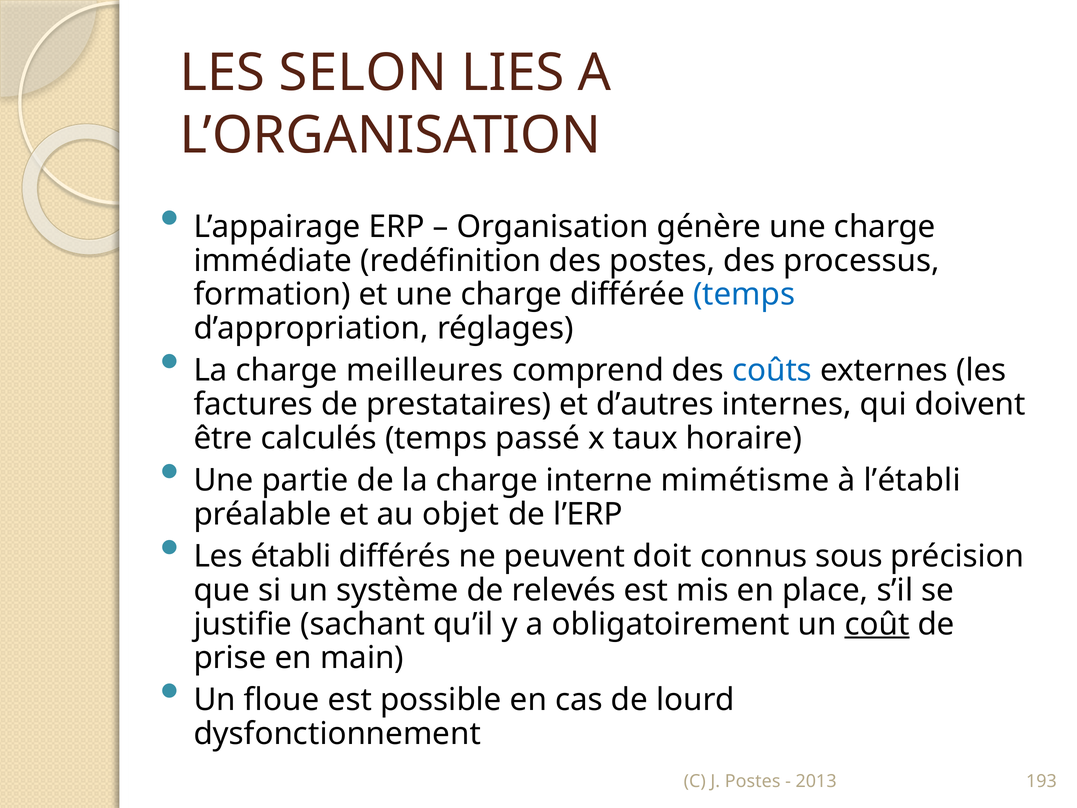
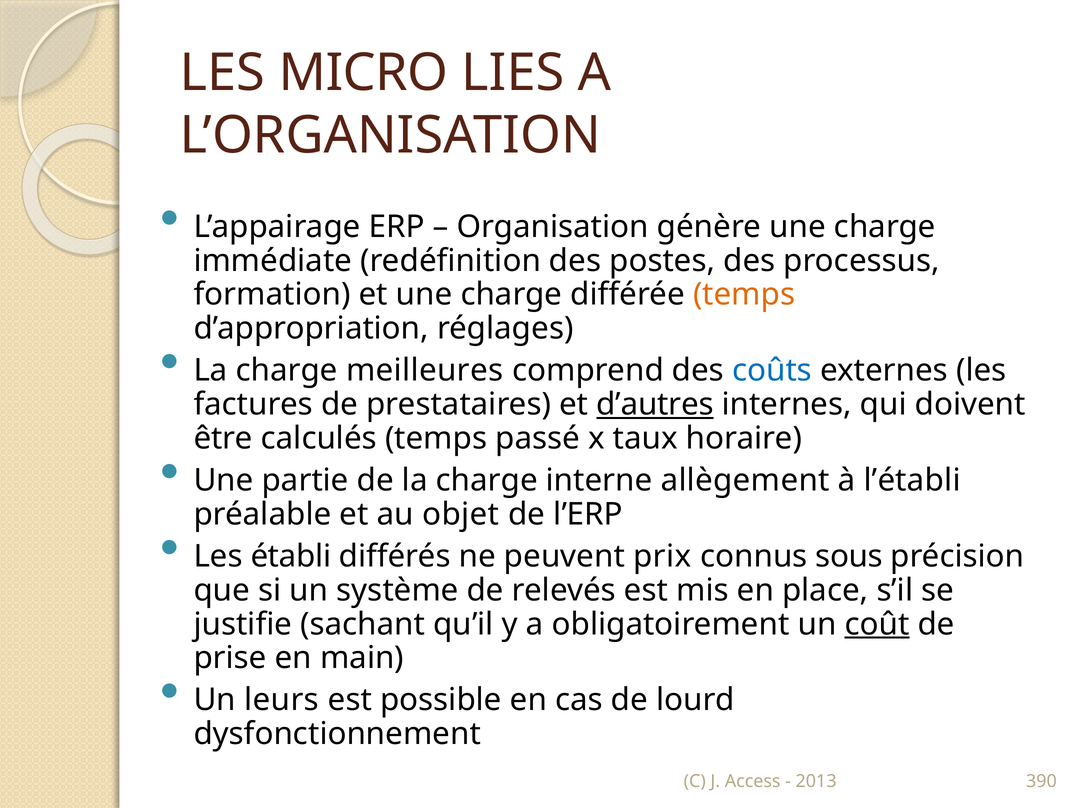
SELON: SELON -> MICRO (363, 73)
temps colour: blue -> orange (744, 294)
d’autres underline: none -> present (655, 404)
mimétisme: mimétisme -> allègement (745, 480)
doit: doit -> prix (662, 556)
floue: floue -> leurs (282, 700)
J Postes: Postes -> Access (753, 781)
193: 193 -> 390 (1041, 781)
